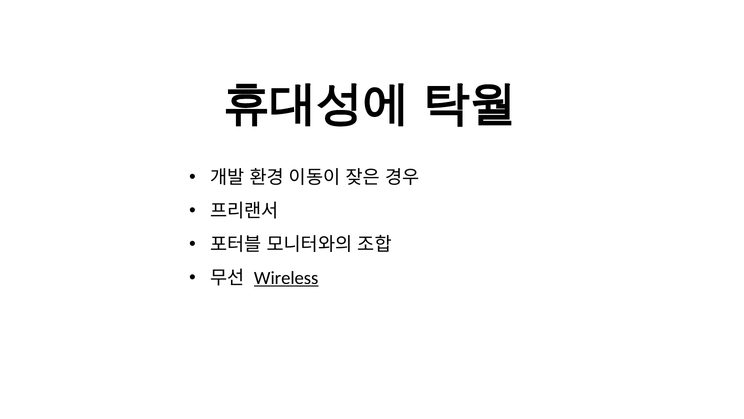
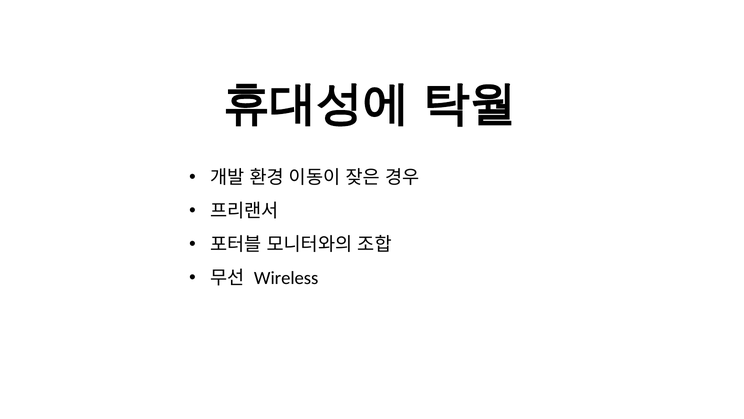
Wireless underline: present -> none (286, 278)
